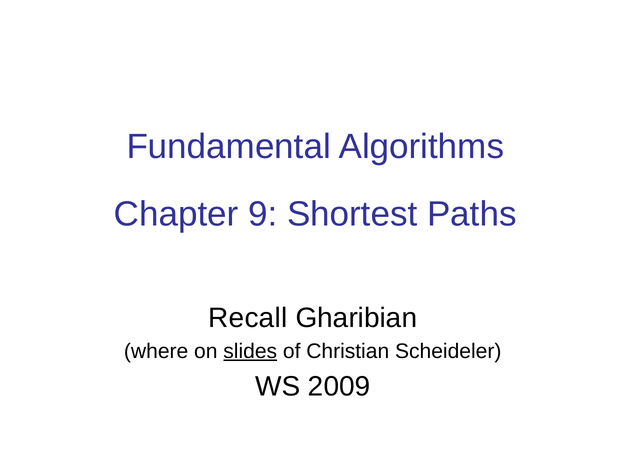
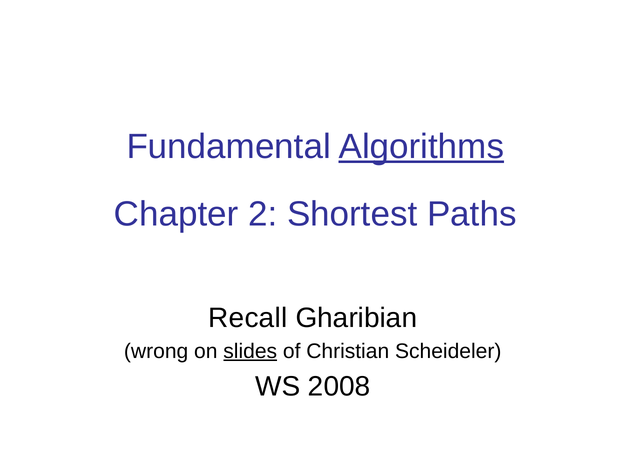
Algorithms underline: none -> present (421, 147)
9: 9 -> 2 (263, 214)
where: where -> wrong (156, 351)
2009: 2009 -> 2008 (339, 387)
